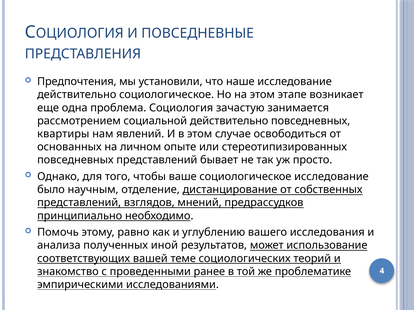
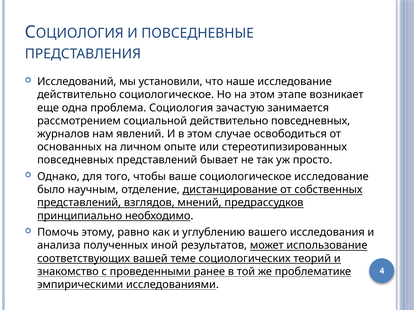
Предпочтения: Предпочтения -> Исследований (77, 82)
квартиры: квартиры -> журналов (63, 134)
